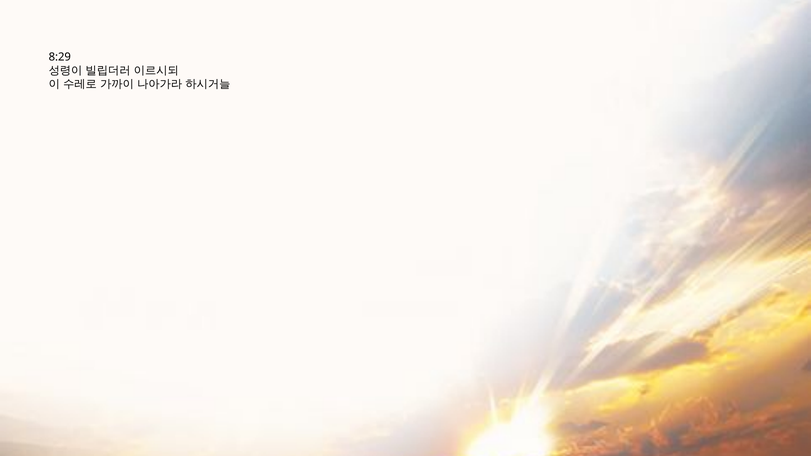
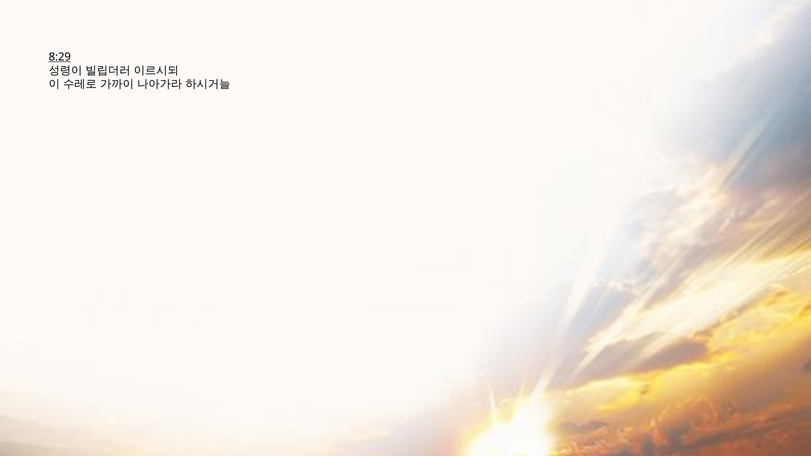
8:29 underline: none -> present (60, 57)
